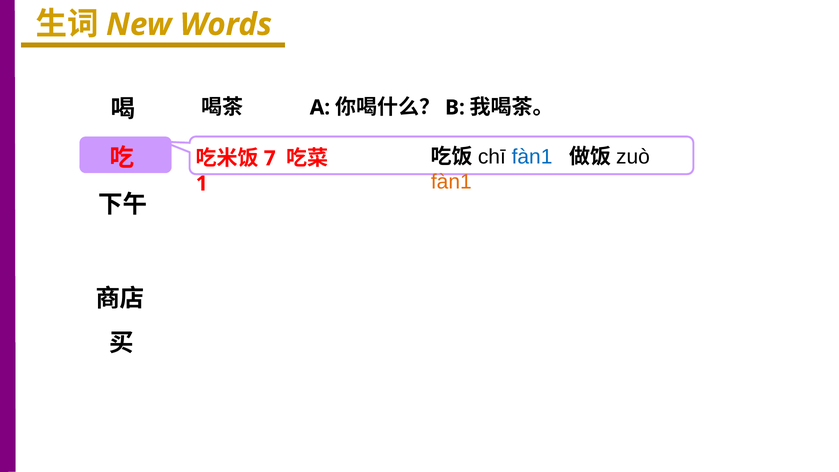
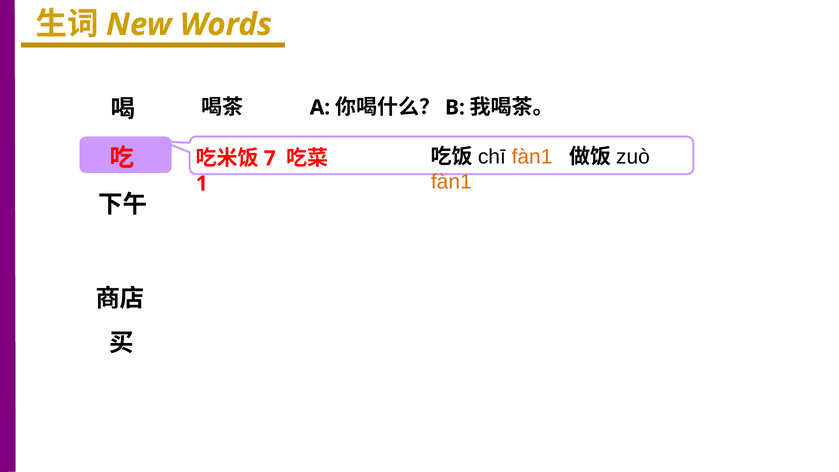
fàn1 colour: blue -> orange (532, 157)
